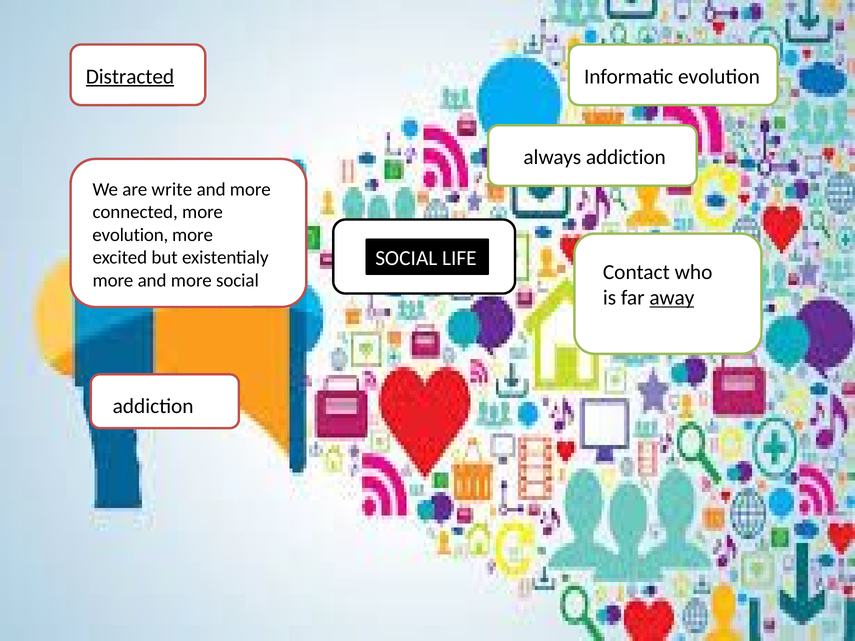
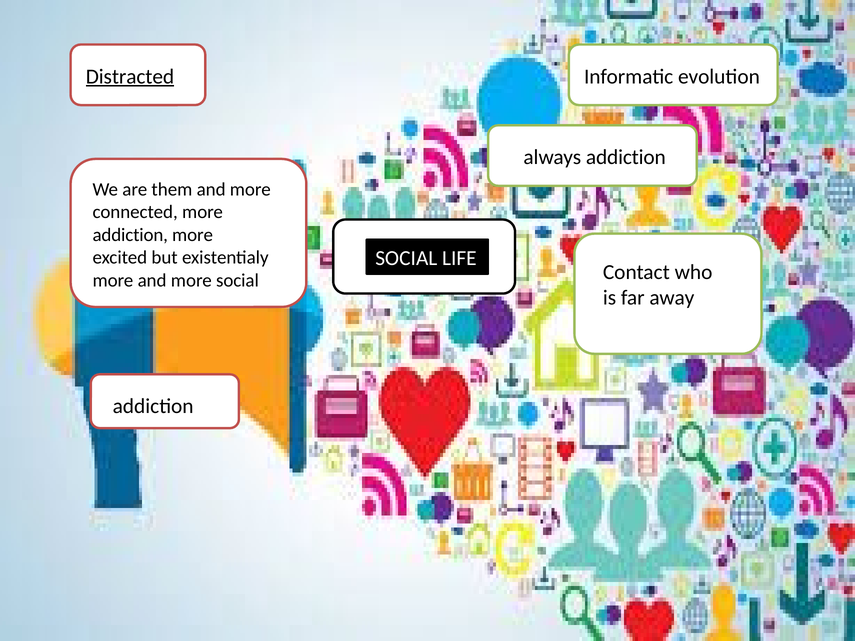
write: write -> them (172, 189)
evolution: evolution -> addiction (130, 235)
away underline: present -> none (672, 298)
